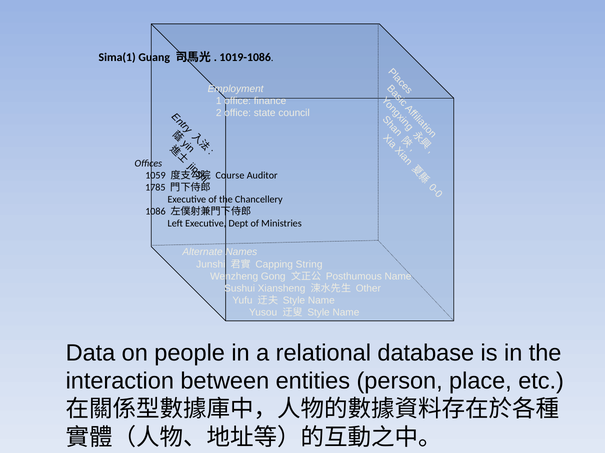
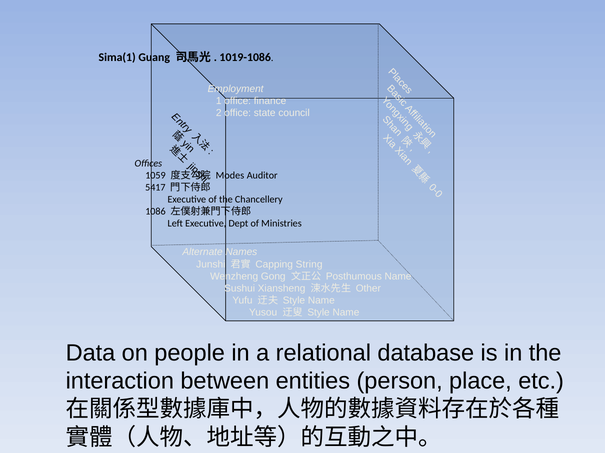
Course: Course -> Modes (230, 176)
1785: 1785 -> 5417 (155, 188)
